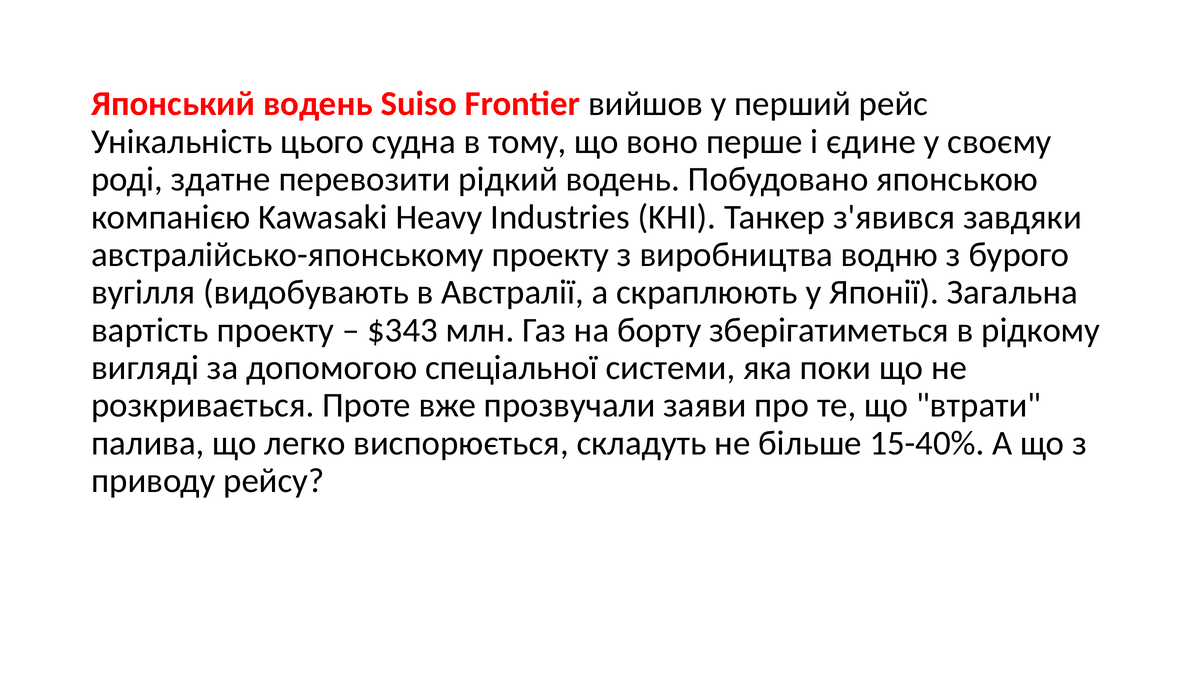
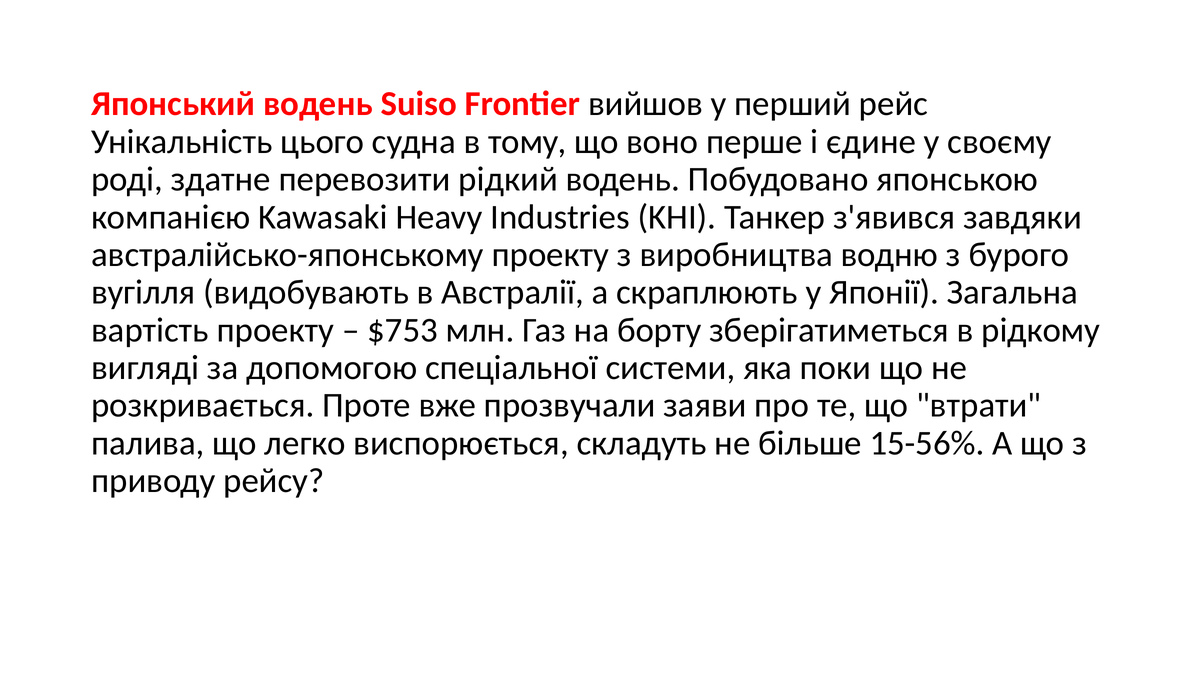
$343: $343 -> $753 (403, 330)
15-40%: 15-40% -> 15-56% (927, 443)
